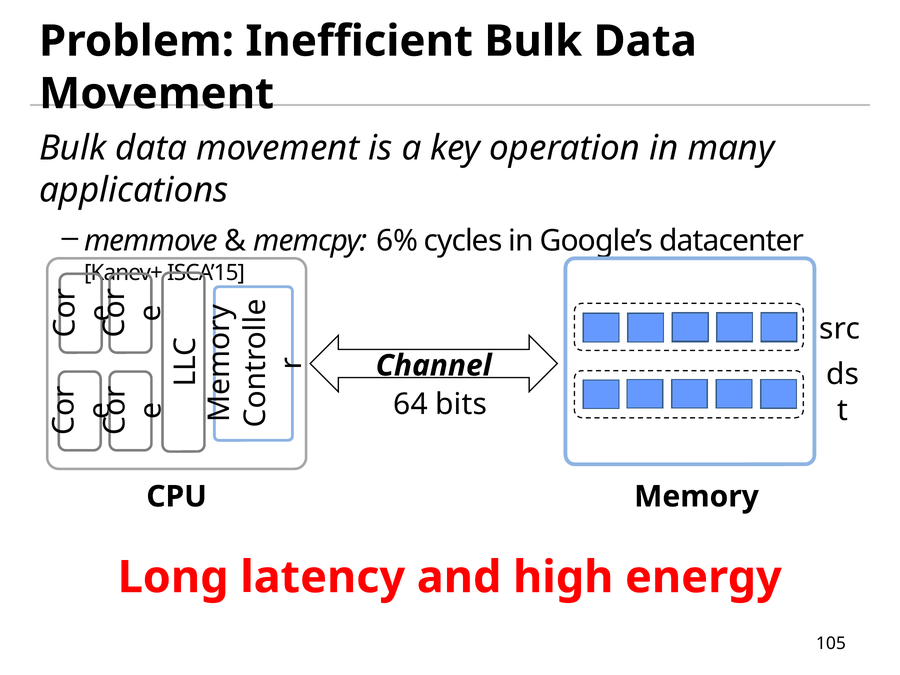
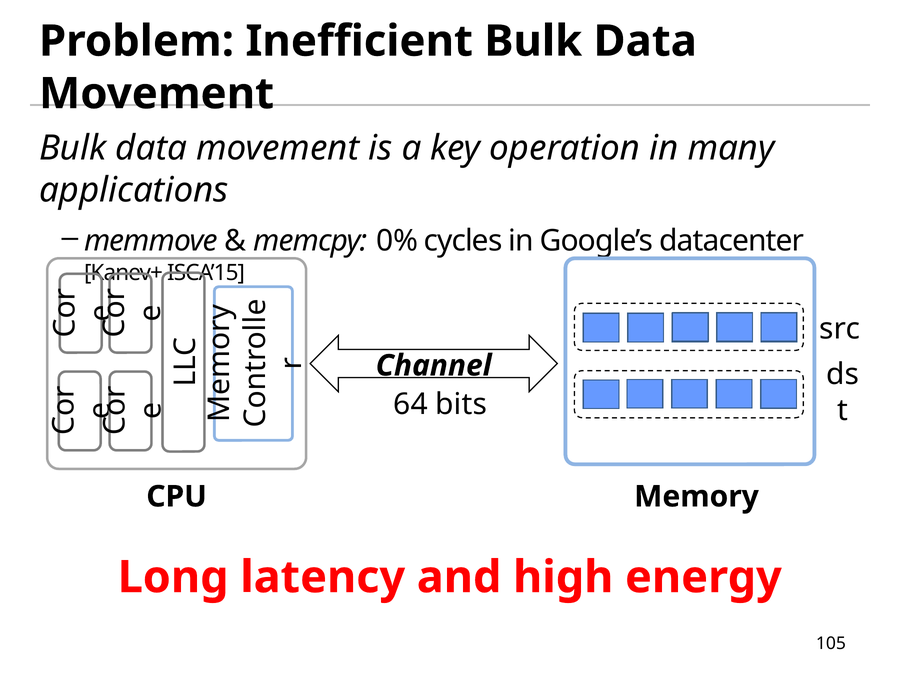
6%: 6% -> 0% (397, 241)
